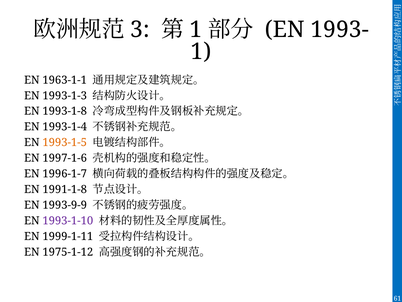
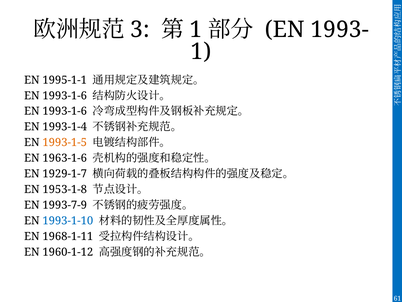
1963-1-1: 1963-1-1 -> 1995-1-1 (65, 80)
1993-1-3: 1993-1-3 -> 1993-1-6 (65, 95)
1993-1-8: 1993-1-8 -> 1993-1-6 (65, 111)
1997-1-6: 1997-1-6 -> 1963-1-6 (65, 158)
1996-1-7: 1996-1-7 -> 1929-1-7 (65, 174)
1991-1-8: 1991-1-8 -> 1953-1-8 (65, 189)
1993-9-9: 1993-9-9 -> 1993-7-9 (65, 205)
1993-1-10 colour: purple -> blue (68, 221)
1999-1-11: 1999-1-11 -> 1968-1-11 (68, 236)
1975-1-12: 1975-1-12 -> 1960-1-12 (68, 252)
